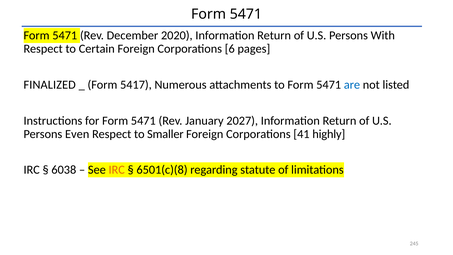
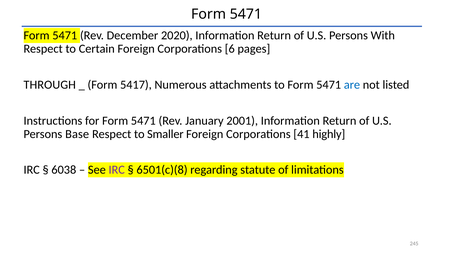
FINALIZED: FINALIZED -> THROUGH (50, 85)
2027: 2027 -> 2001 (242, 121)
Even: Even -> Base (77, 134)
IRC colour: orange -> purple (117, 170)
